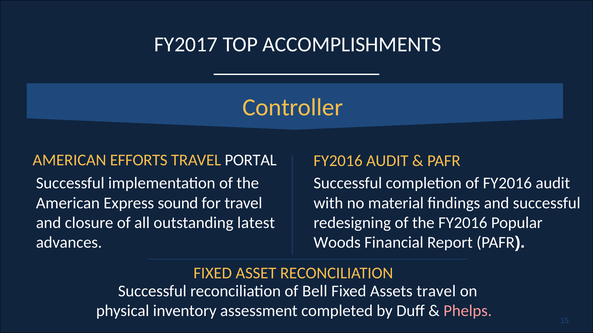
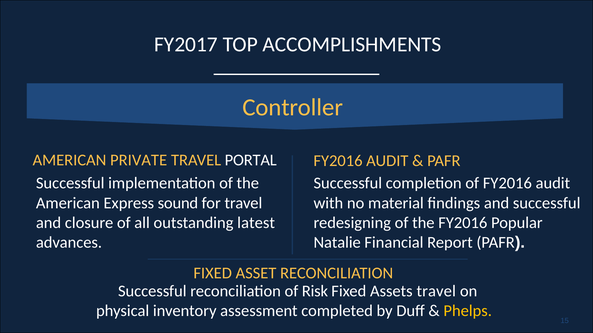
EFFORTS: EFFORTS -> PRIVATE (139, 161)
Woods: Woods -> Natalie (337, 243)
Bell: Bell -> Risk (315, 292)
Phelps colour: pink -> yellow (468, 311)
